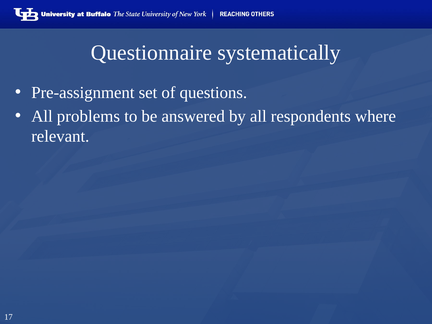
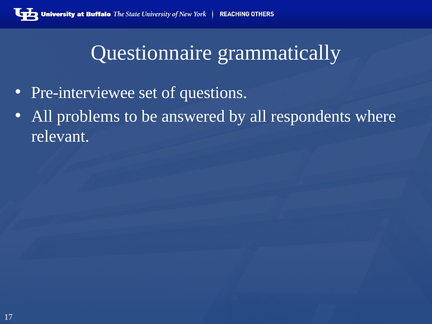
systematically: systematically -> grammatically (279, 53)
Pre-assignment: Pre-assignment -> Pre-interviewee (83, 93)
